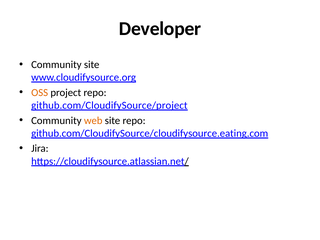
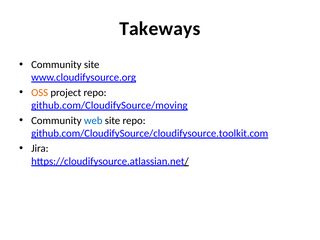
Developer: Developer -> Takeways (160, 29)
github.com/CloudifySource/project: github.com/CloudifySource/project -> github.com/CloudifySource/moving (109, 105)
web colour: orange -> blue (93, 121)
github.com/CloudifySource/cloudifysource.eating.com: github.com/CloudifySource/cloudifysource.eating.com -> github.com/CloudifySource/cloudifysource.toolkit.com (150, 133)
